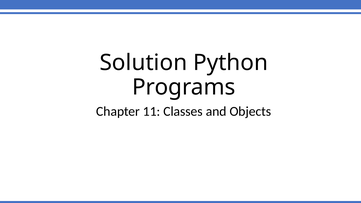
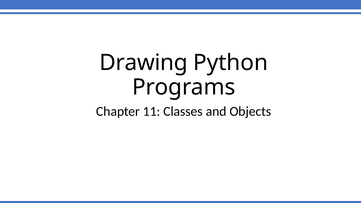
Solution: Solution -> Drawing (144, 63)
